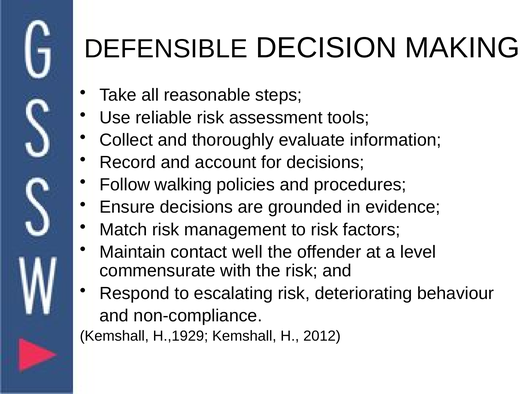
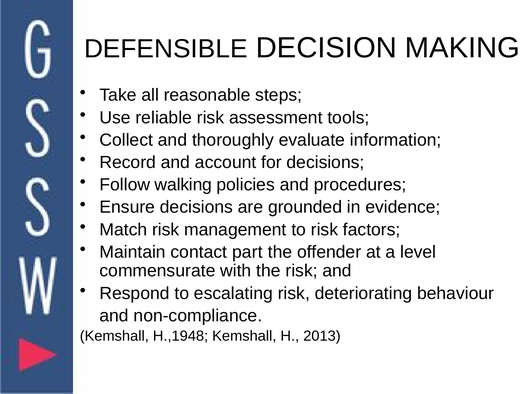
well: well -> part (247, 252)
H.,1929: H.,1929 -> H.,1948 (181, 336)
2012: 2012 -> 2013 (322, 336)
